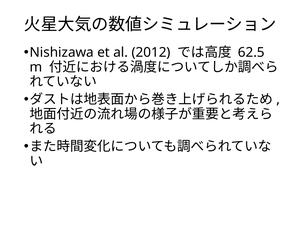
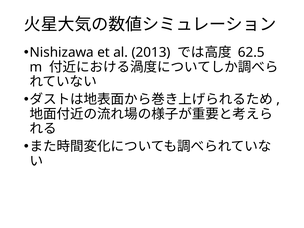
2012: 2012 -> 2013 (151, 52)
